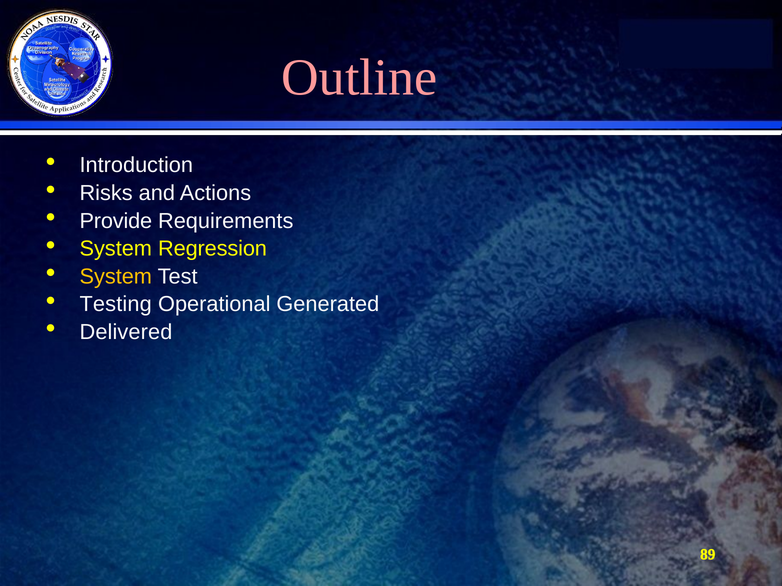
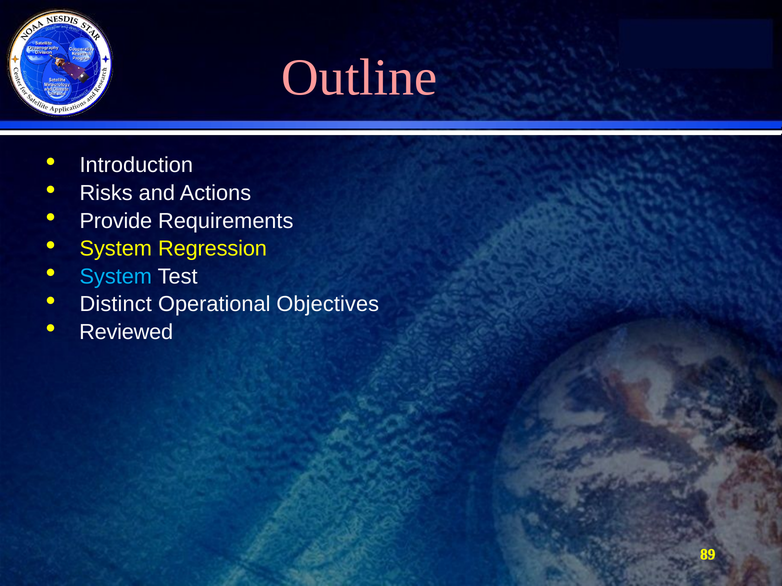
System colour: yellow -> light blue (116, 277)
Testing: Testing -> Distinct (116, 304)
Generated: Generated -> Objectives (328, 304)
Delivered: Delivered -> Reviewed (126, 332)
